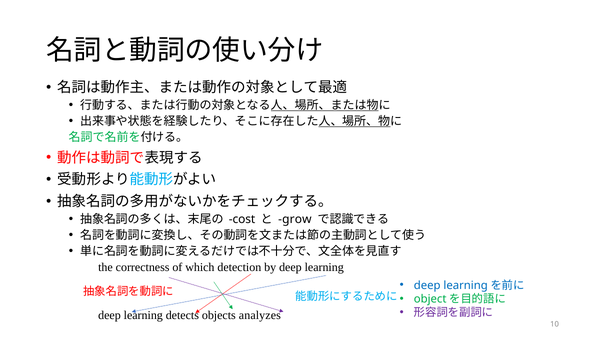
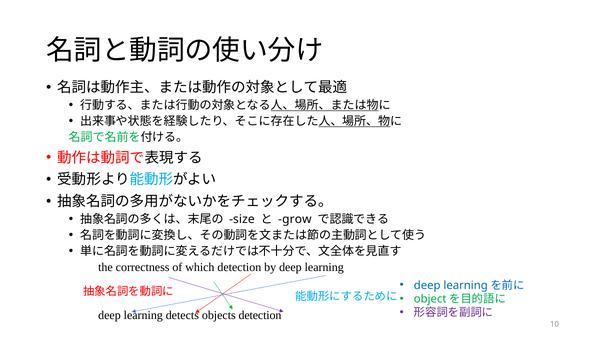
cost: cost -> size (242, 219)
objects analyzes: analyzes -> detection (260, 316)
